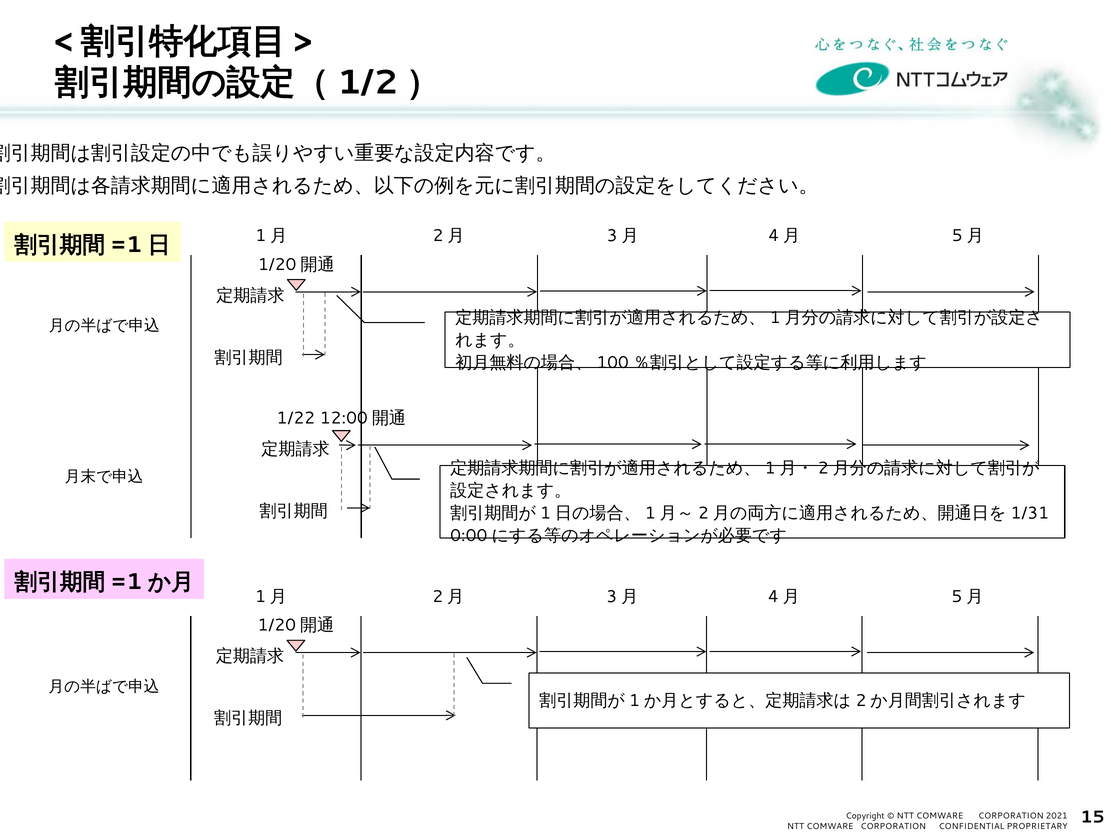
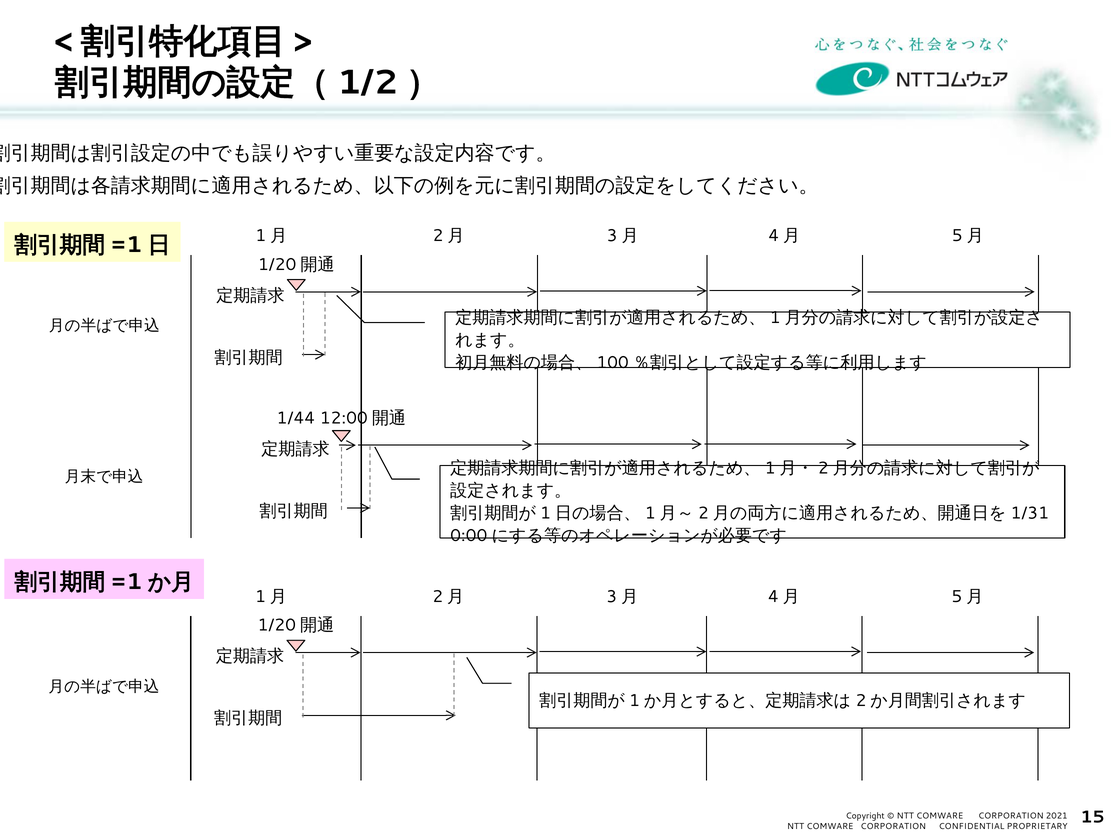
1/22: 1/22 -> 1/44 (296, 418)
